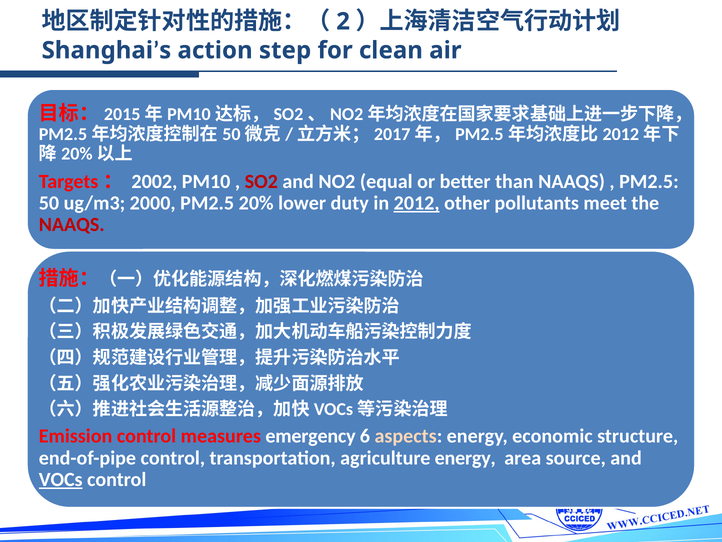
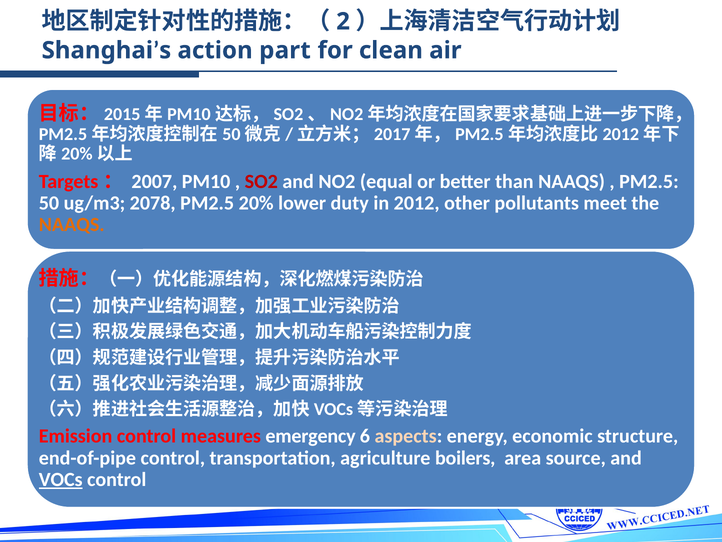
step: step -> part (285, 50)
2002: 2002 -> 2007 (154, 181)
2000: 2000 -> 2078 (153, 203)
2012 underline: present -> none (417, 203)
NAAQS colour: red -> orange (72, 225)
agriculture energy: energy -> boilers (465, 458)
